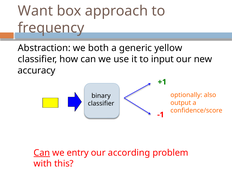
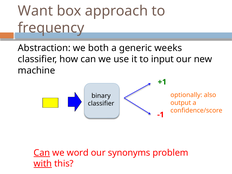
yellow: yellow -> weeks (168, 48)
accuracy: accuracy -> machine (36, 70)
entry: entry -> word (78, 153)
according: according -> synonyms (129, 153)
with underline: none -> present (43, 164)
